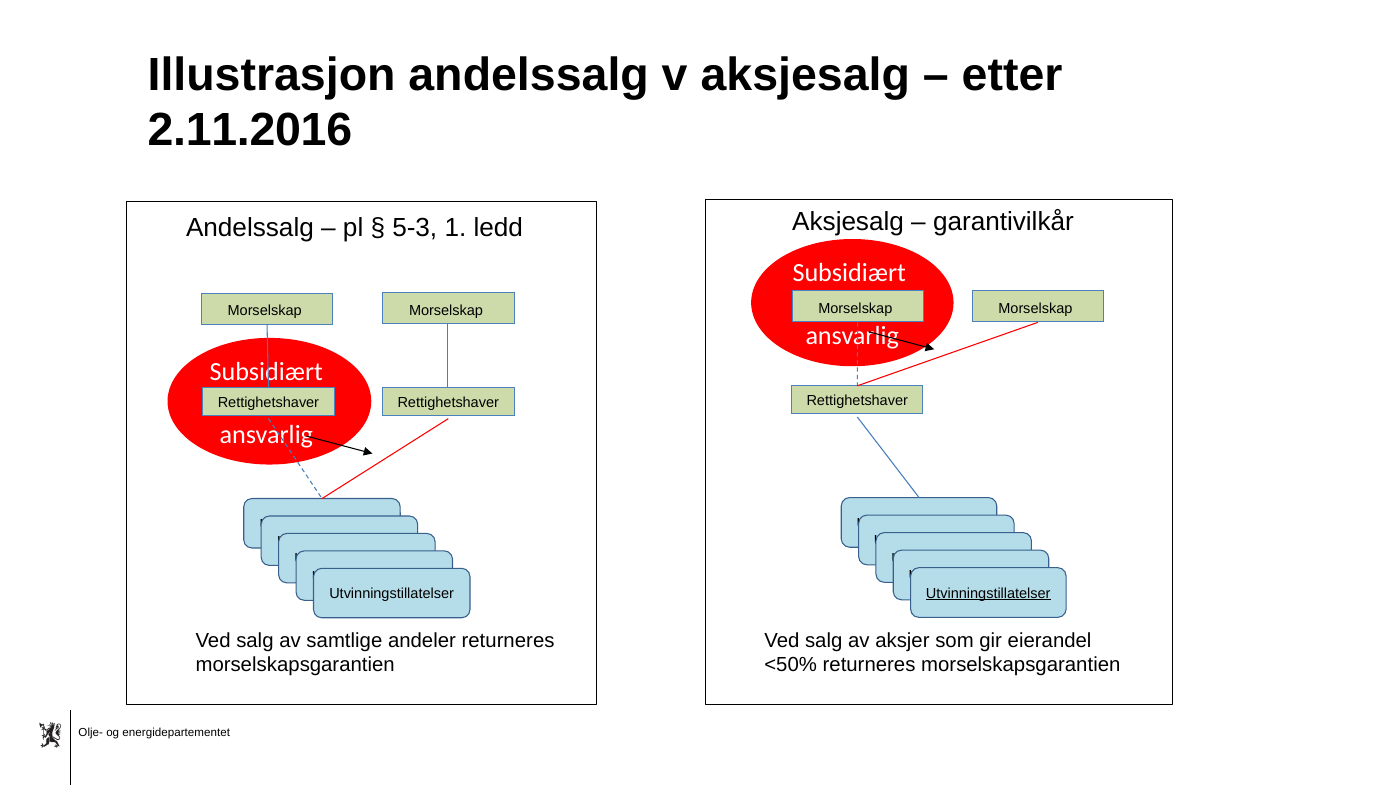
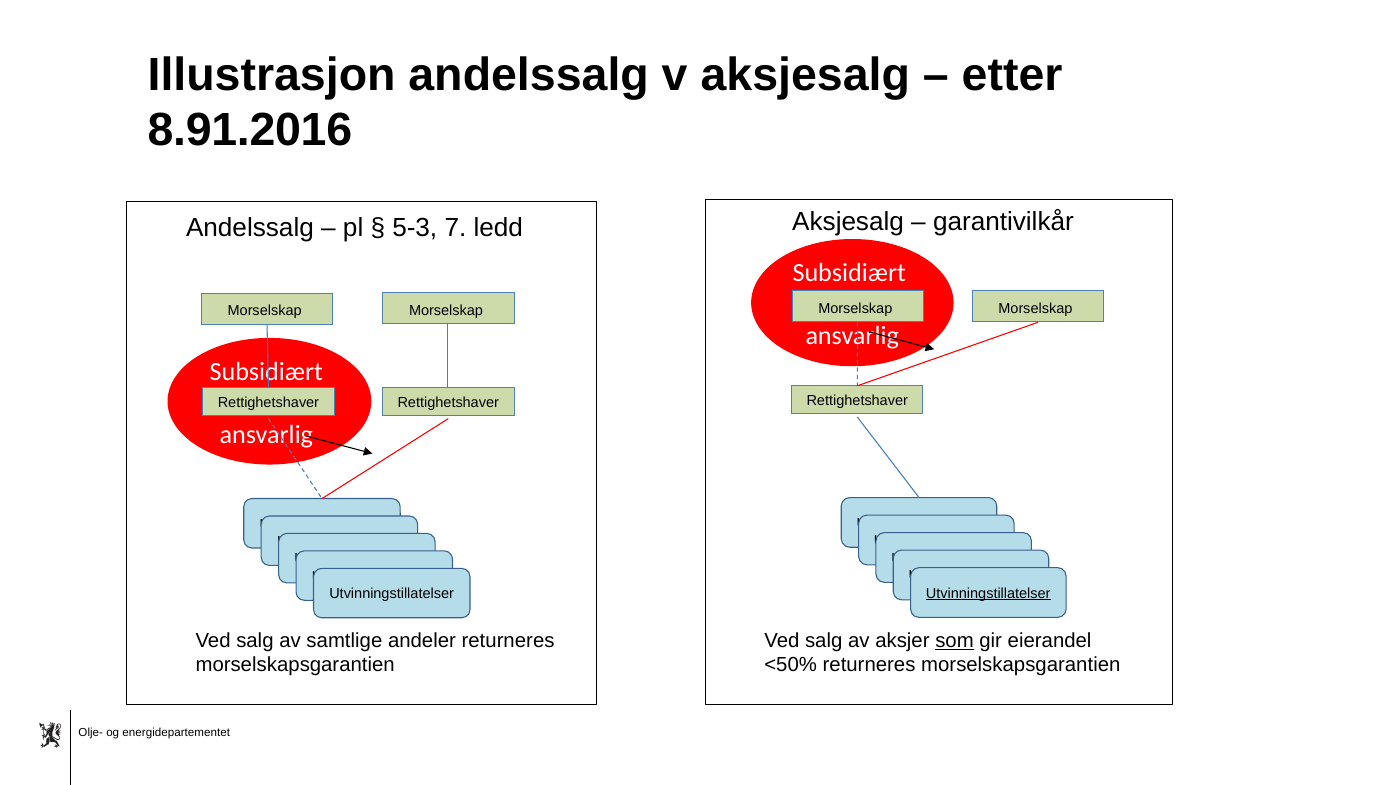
2.11.2016: 2.11.2016 -> 8.91.2016 (250, 130)
1: 1 -> 7 (455, 228)
som underline: none -> present (955, 640)
